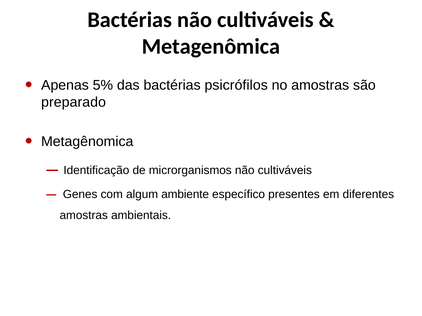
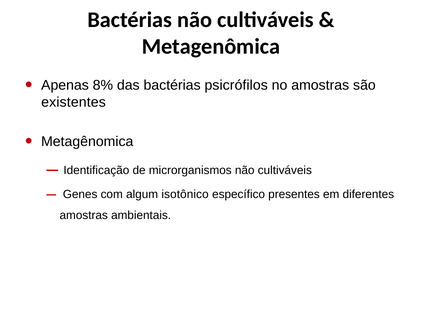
5%: 5% -> 8% (103, 85)
preparado: preparado -> existentes (74, 102)
ambiente: ambiente -> isotônico (185, 194)
